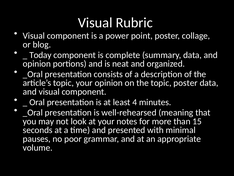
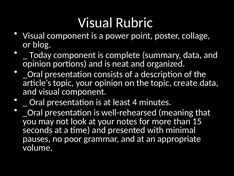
topic poster: poster -> create (186, 83)
